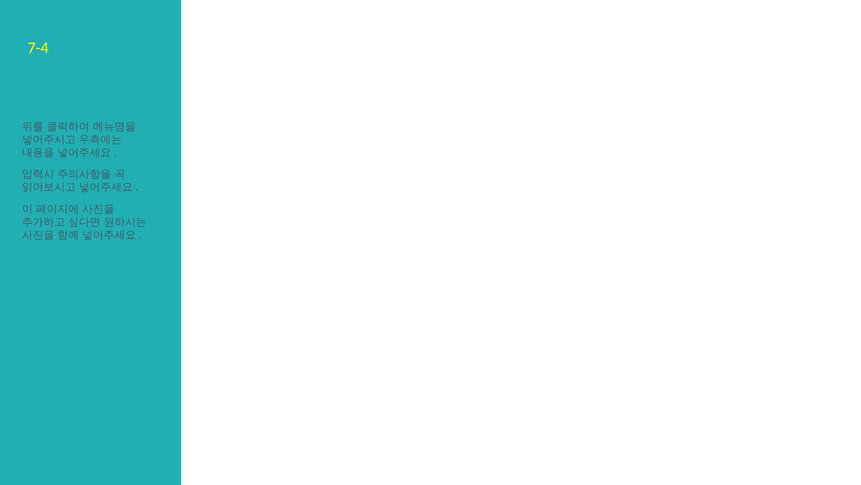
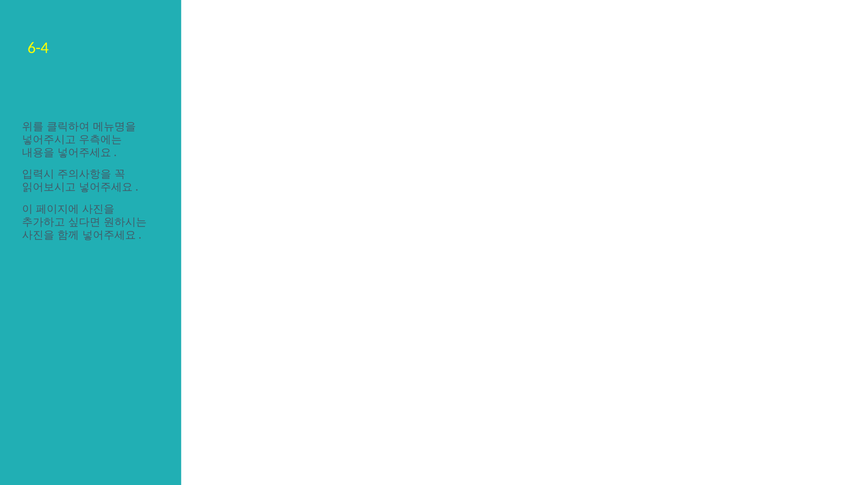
7-4: 7-4 -> 6-4 (38, 48)
